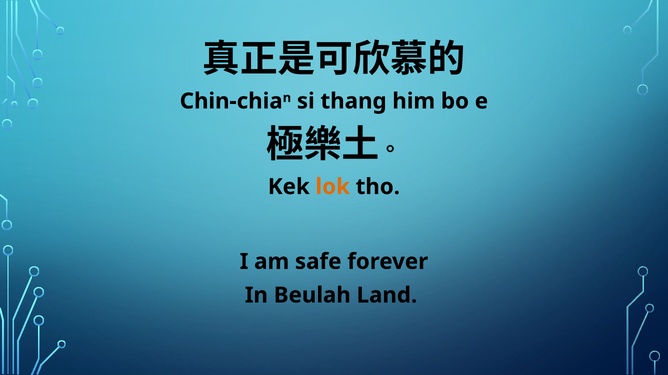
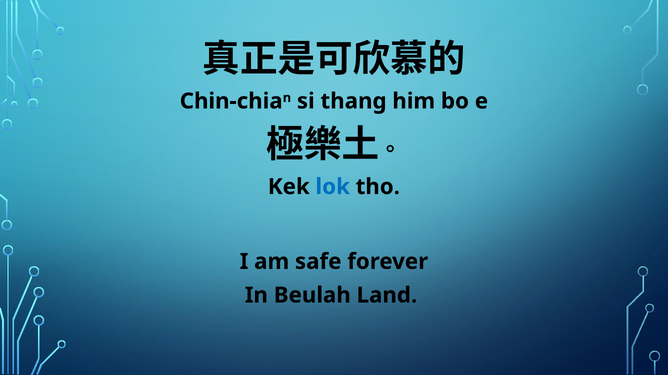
lok colour: orange -> blue (333, 187)
